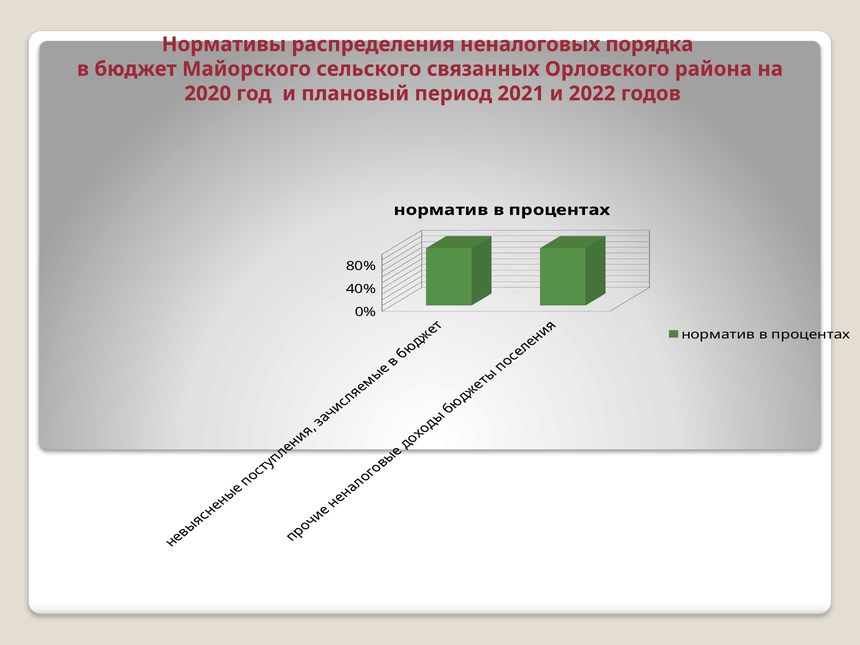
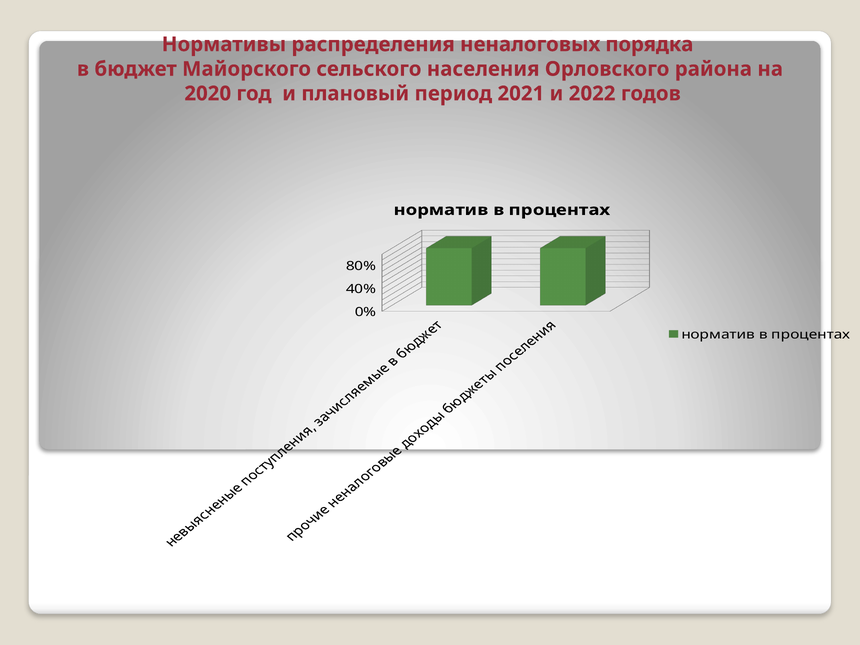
связанных: связанных -> населения (483, 69)
